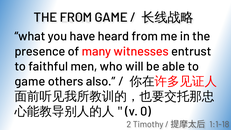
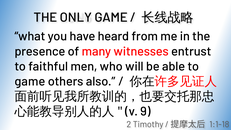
THE FROM: FROM -> ONLY (76, 17)
0: 0 -> 9 (145, 111)
